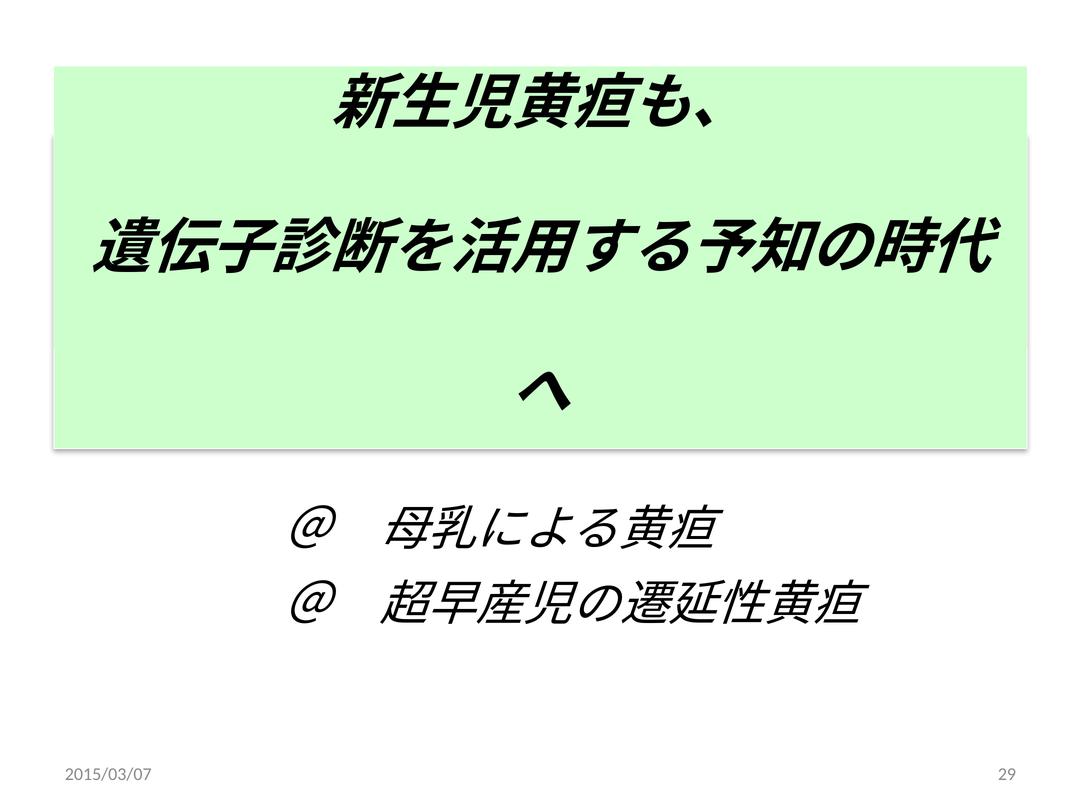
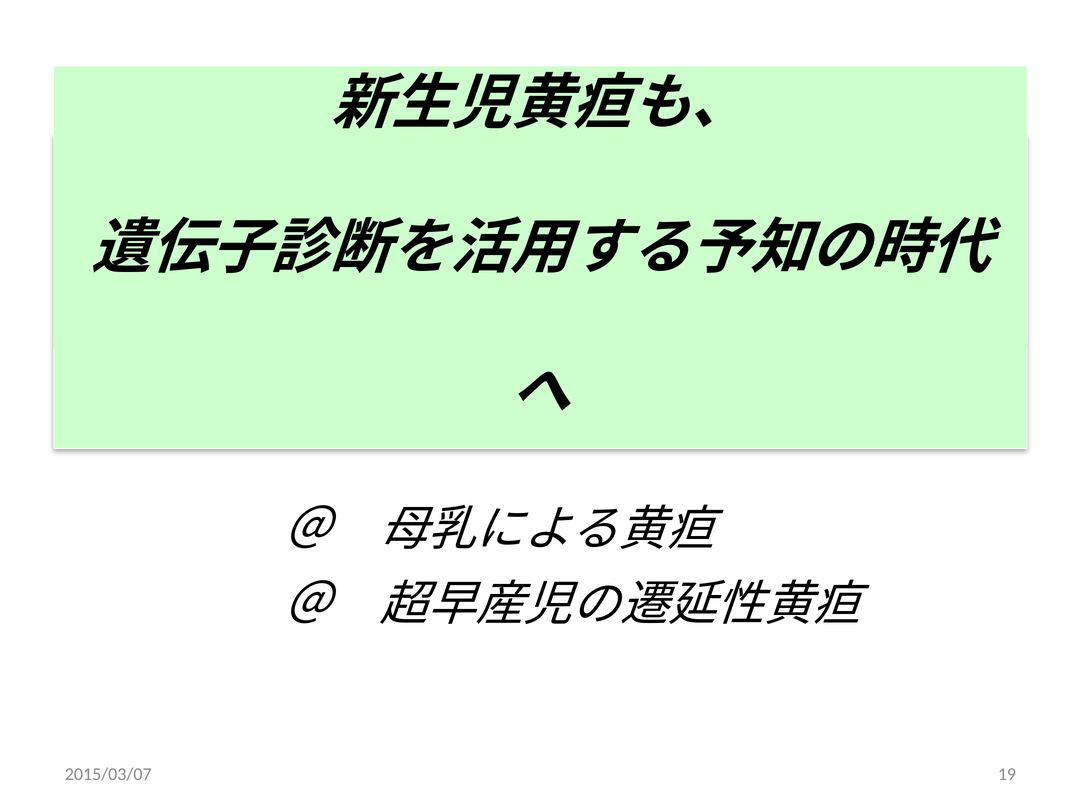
29: 29 -> 19 (1007, 774)
